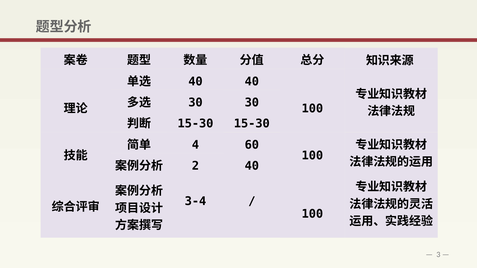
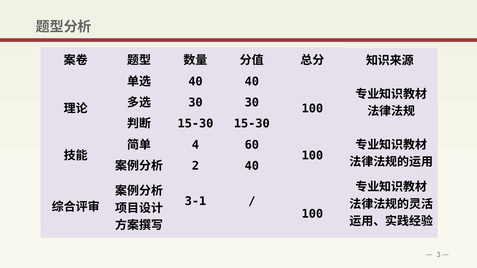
3-4: 3-4 -> 3-1 (195, 201)
